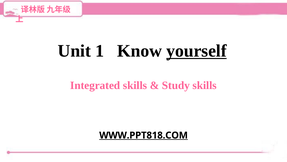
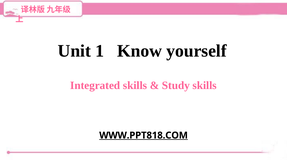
yourself underline: present -> none (196, 51)
